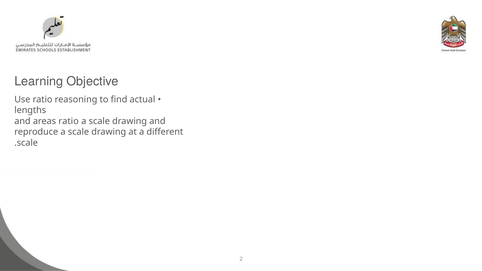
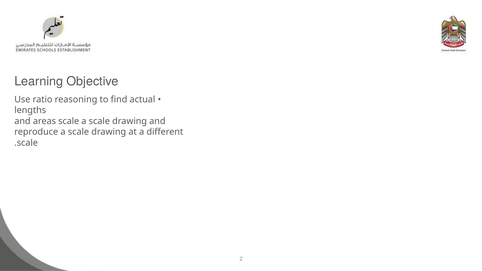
areas ratio: ratio -> scale (69, 121)
